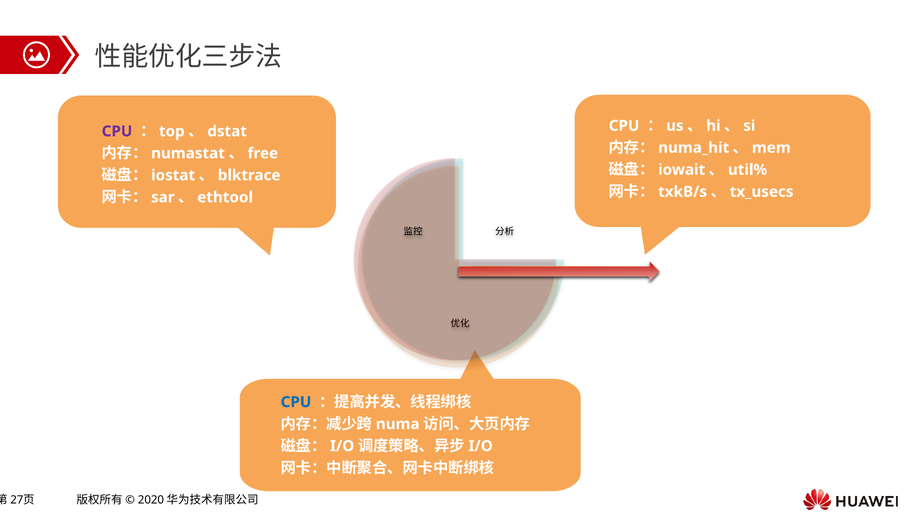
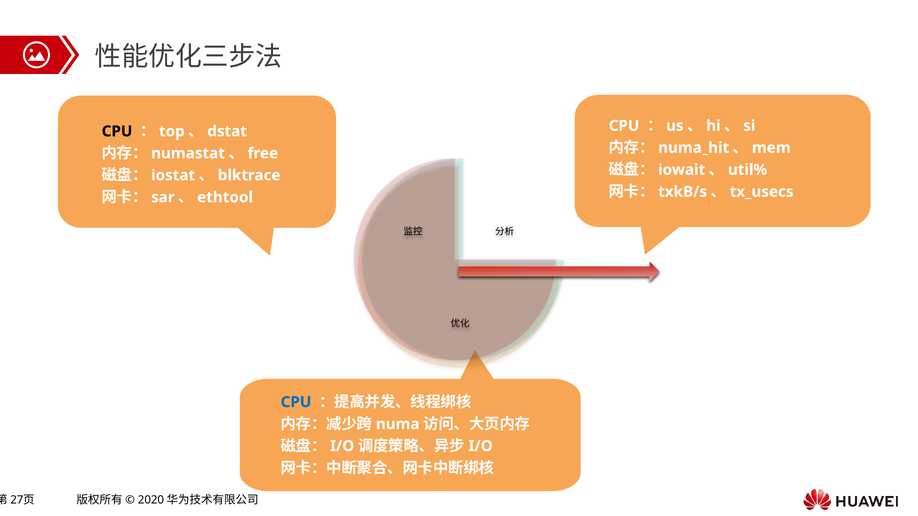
CPU colour: purple -> black (117, 131)
